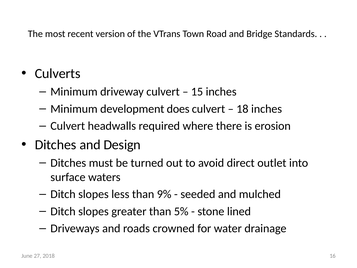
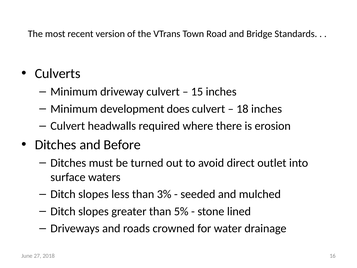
Design: Design -> Before (122, 145)
9%: 9% -> 3% (164, 194)
